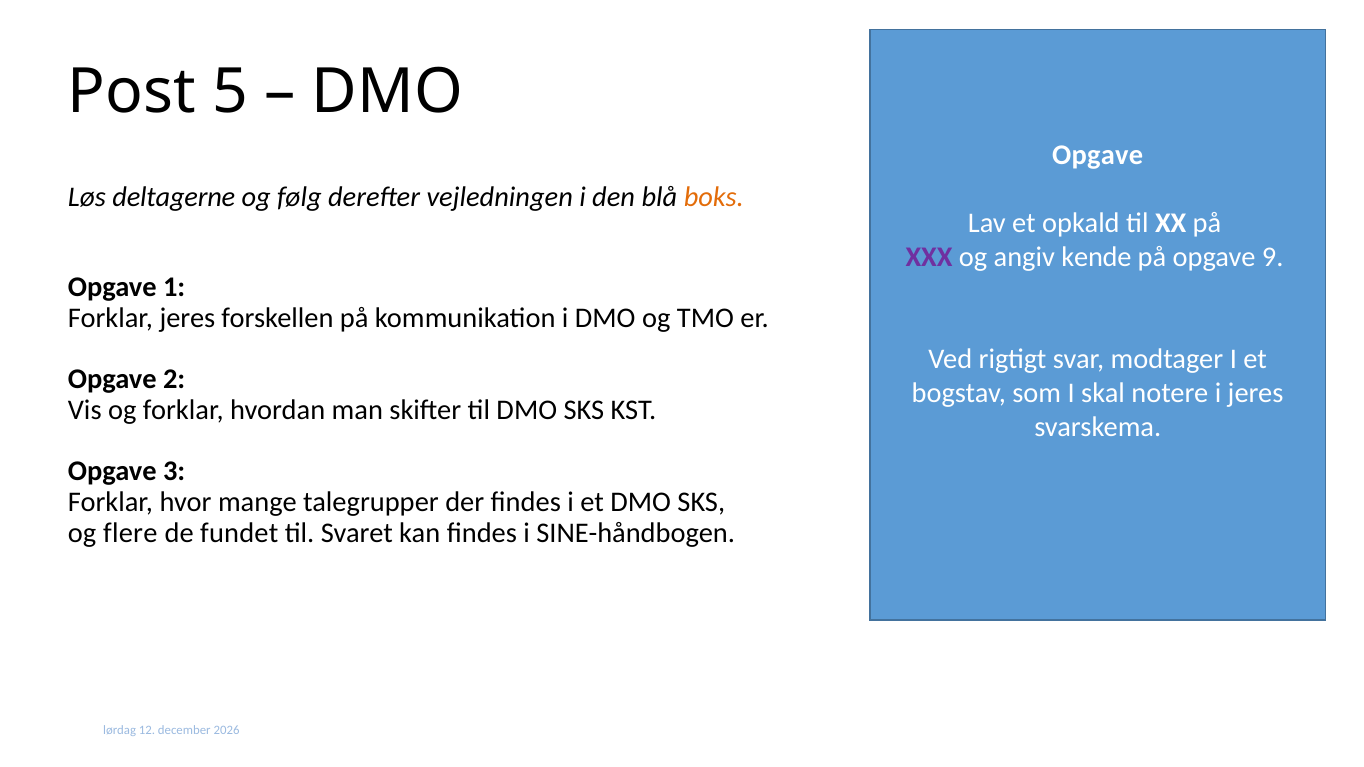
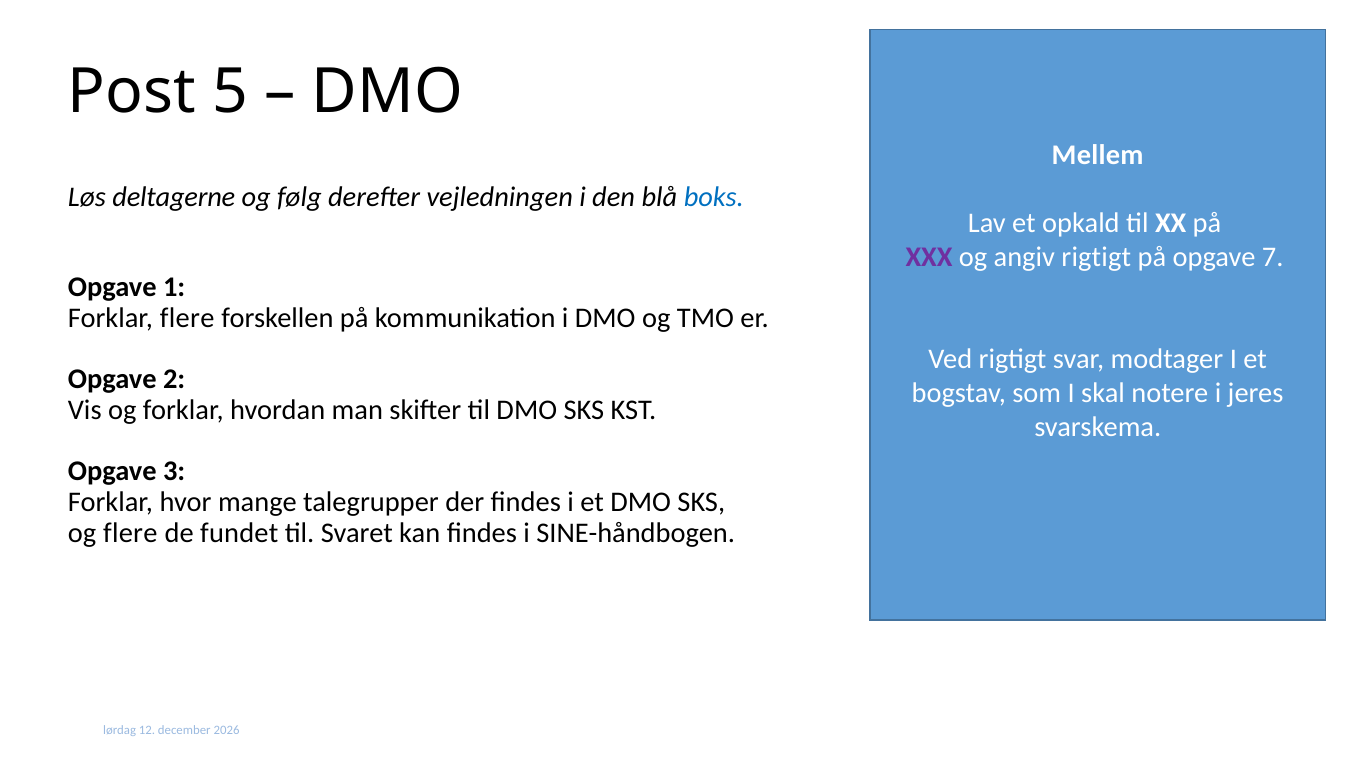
Opgave: Opgave -> Mellem (1098, 155)
boks colour: orange -> blue (714, 198)
angiv kende: kende -> rigtigt (1096, 257)
9: 9 -> 7 (1273, 257)
Forklar jeres: jeres -> flere (187, 318)
